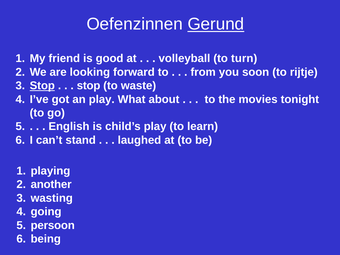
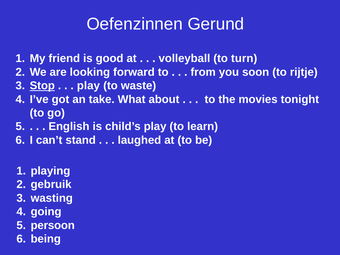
Gerund underline: present -> none (216, 24)
stop: stop -> play (88, 86)
an play: play -> take (102, 99)
another: another -> gebruik (51, 185)
